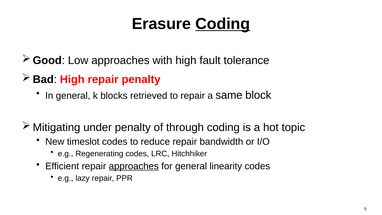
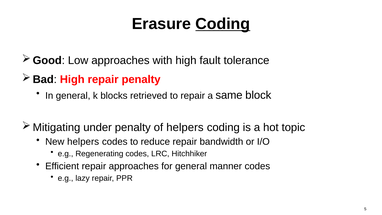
of through: through -> helpers (185, 127)
New timeslot: timeslot -> helpers (83, 142)
approaches underline: present -> none (134, 166)
linearity: linearity -> manner (226, 166)
